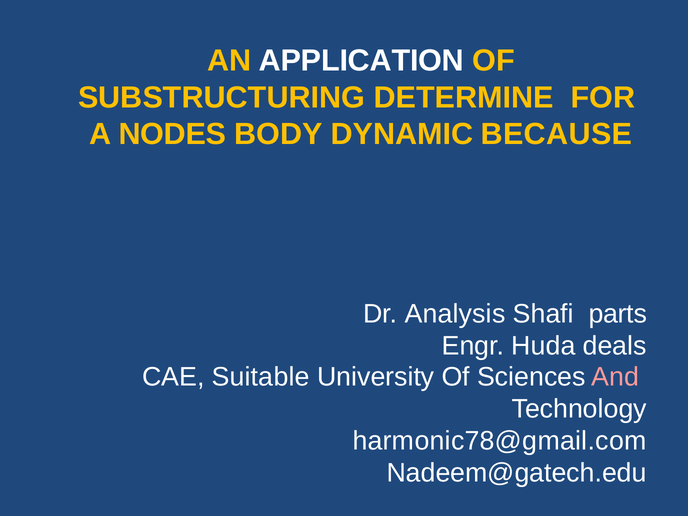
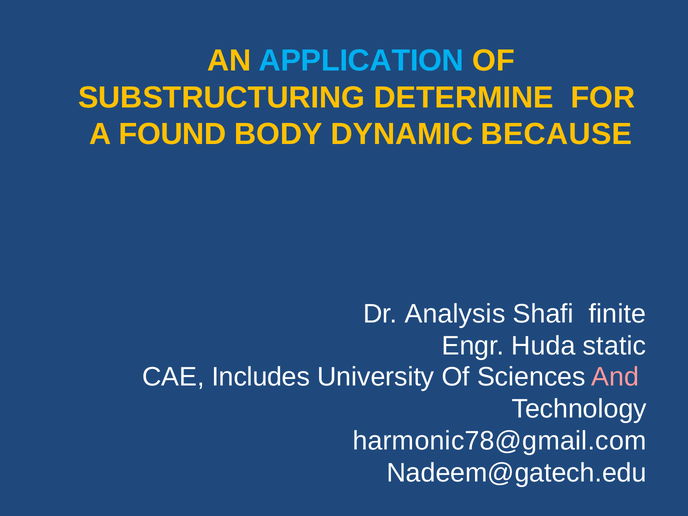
APPLICATION colour: white -> light blue (361, 61)
NODES: NODES -> FOUND (172, 134)
parts: parts -> finite (617, 314)
deals: deals -> static (615, 346)
Suitable: Suitable -> Includes (261, 377)
